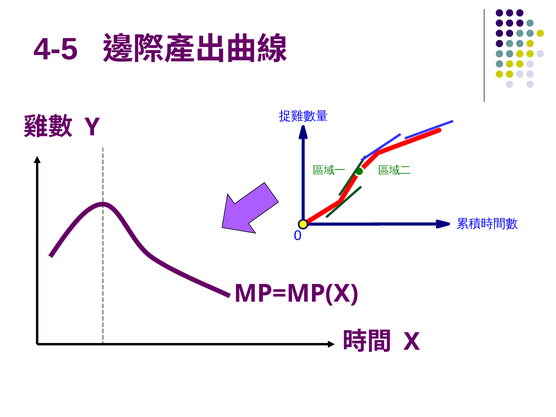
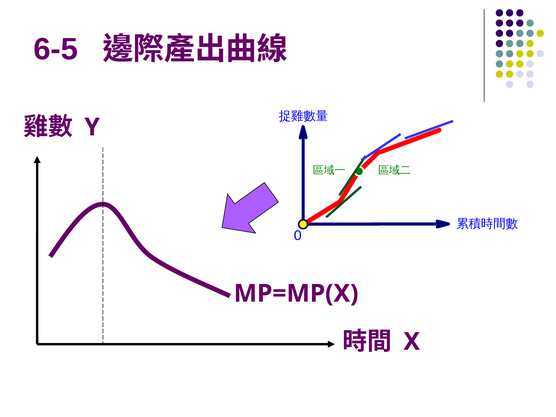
4-5: 4-5 -> 6-5 (56, 49)
